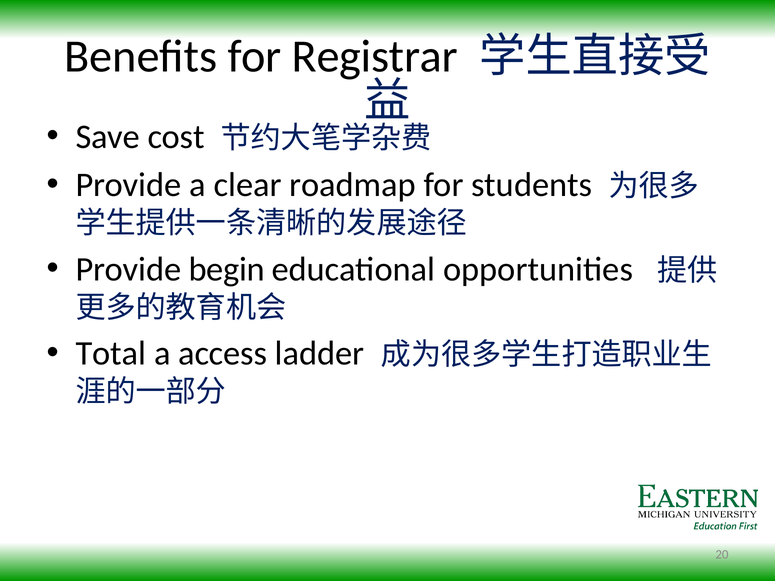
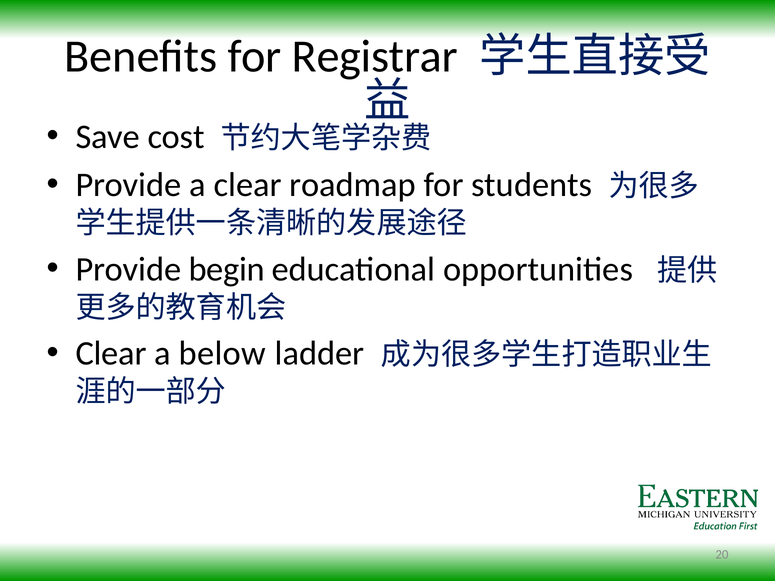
Total: Total -> Clear (111, 354)
access: access -> below (222, 354)
